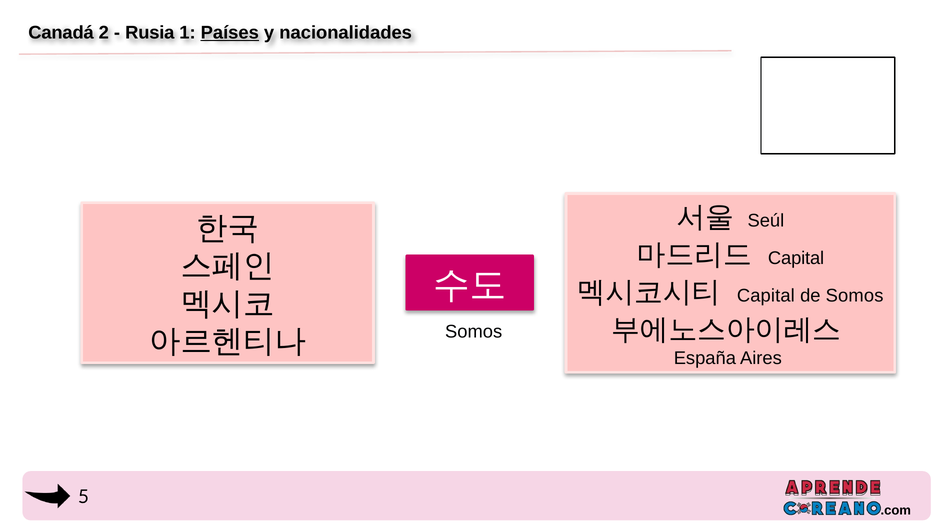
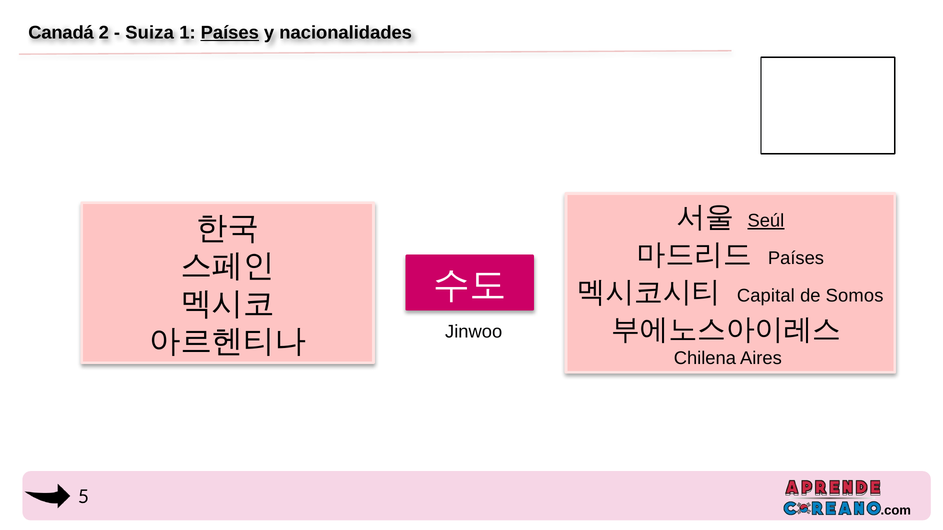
Rusia: Rusia -> Suiza (150, 33)
Seúl underline: none -> present (766, 221)
Capital: Capital -> Países (796, 258)
Somos: Somos -> Jinwoo (474, 332)
España: España -> Chilena (705, 358)
